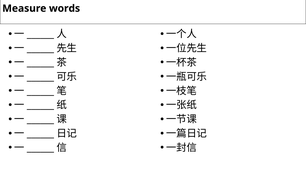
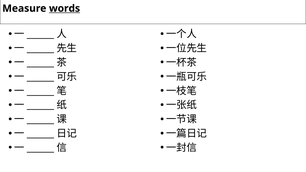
words underline: none -> present (65, 8)
